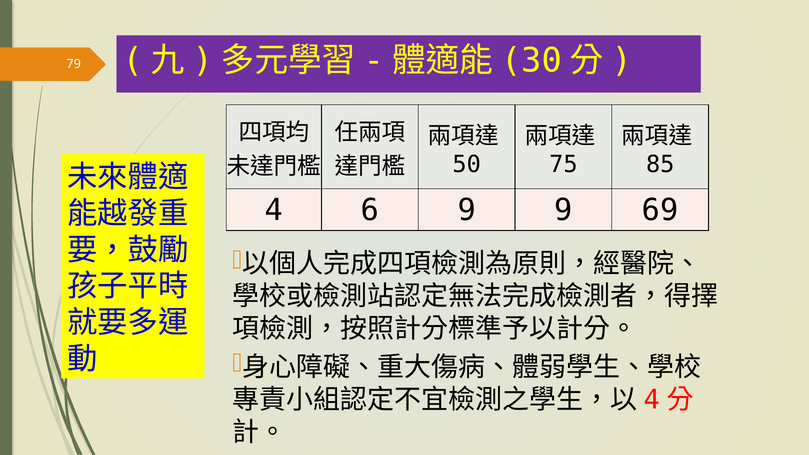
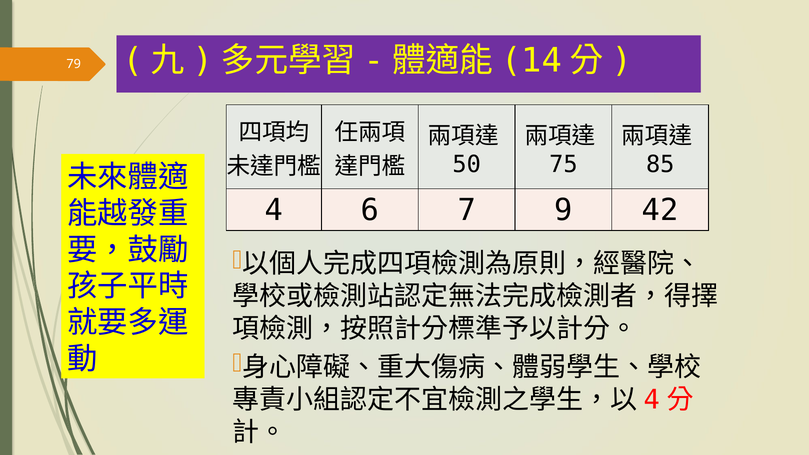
30: 30 -> 14 (532, 61)
6 9: 9 -> 7 (467, 210)
69: 69 -> 42 (660, 210)
